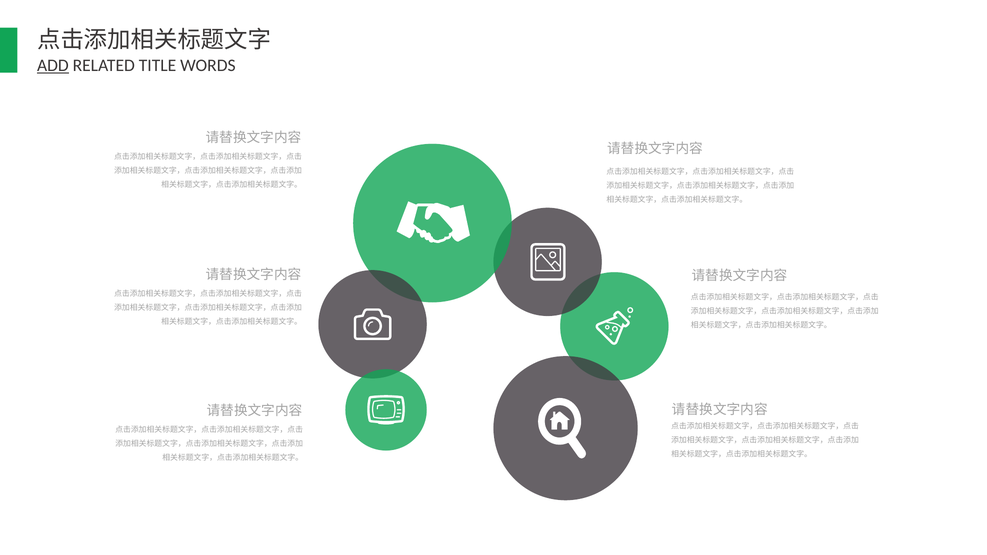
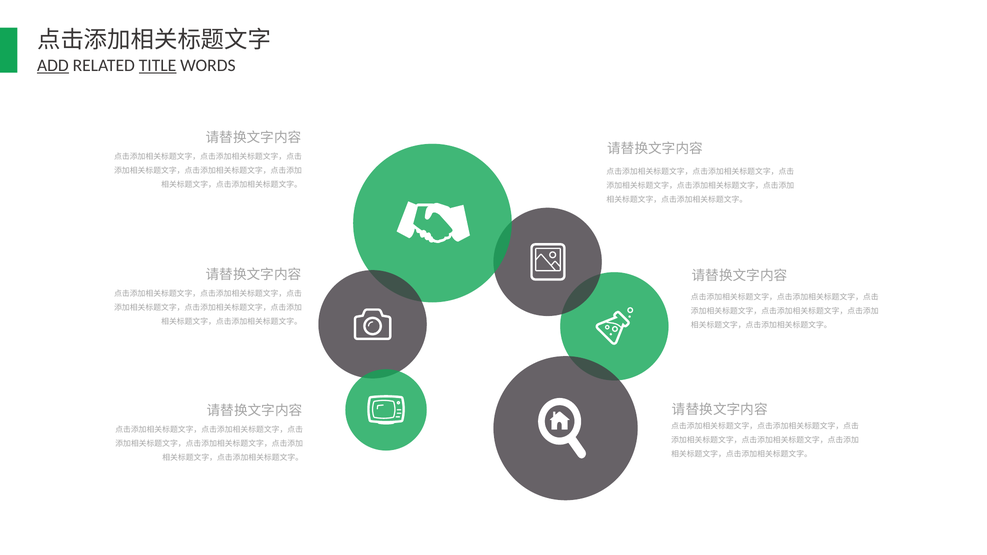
TITLE underline: none -> present (158, 66)
